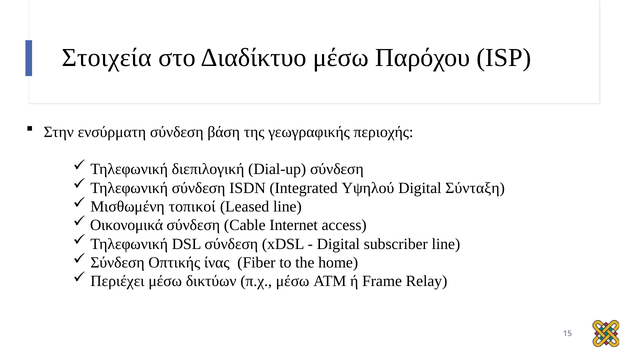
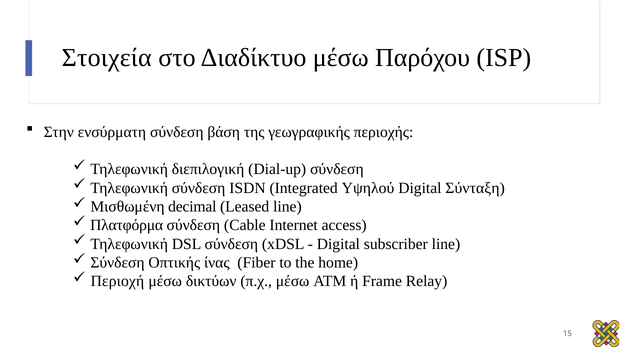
τοπικοί: τοπικοί -> decimal (192, 207)
Οικονομικά: Οικονομικά -> Πλατφόρμα (127, 225)
Περιέχει: Περιέχει -> Περιοχή (117, 282)
